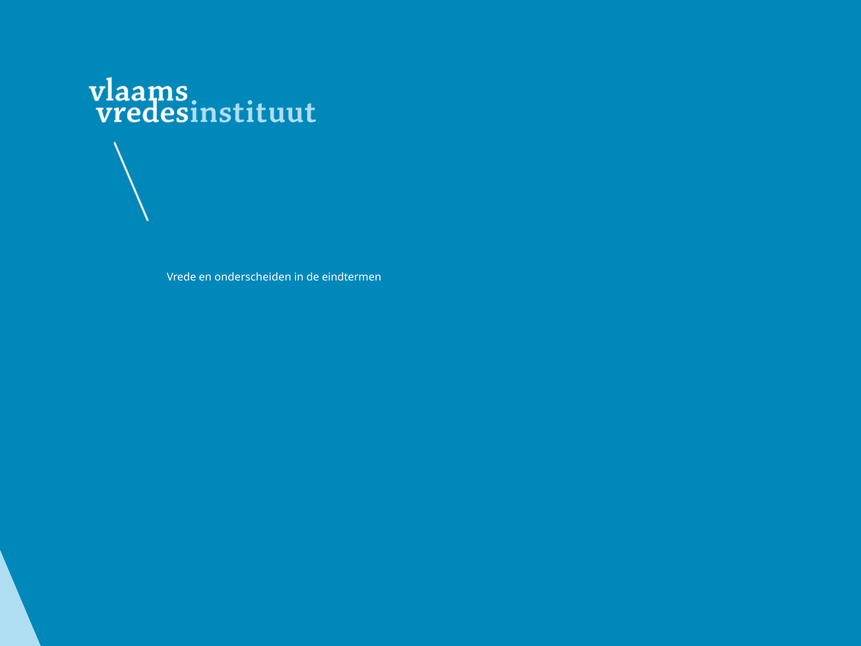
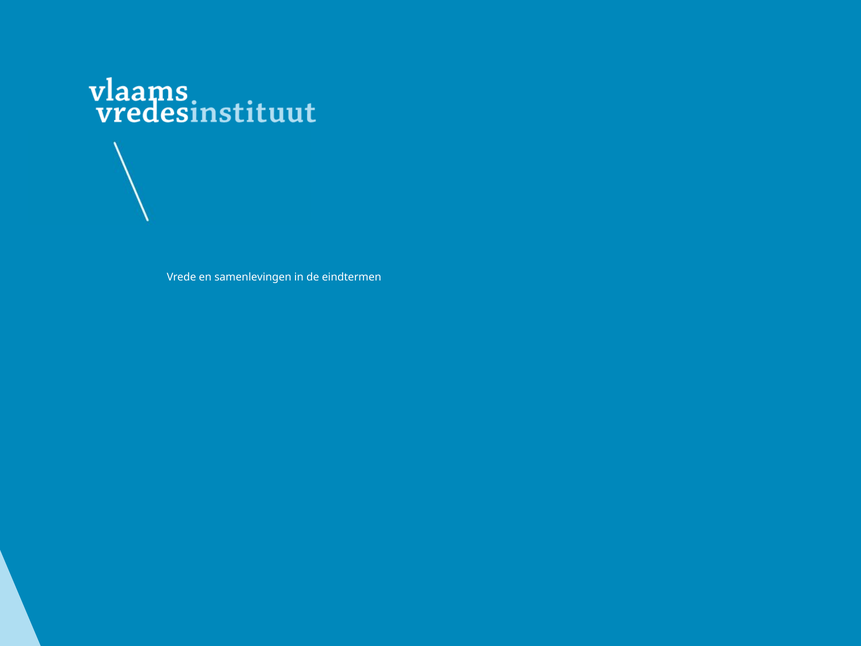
onderscheiden: onderscheiden -> samenlevingen (253, 277)
